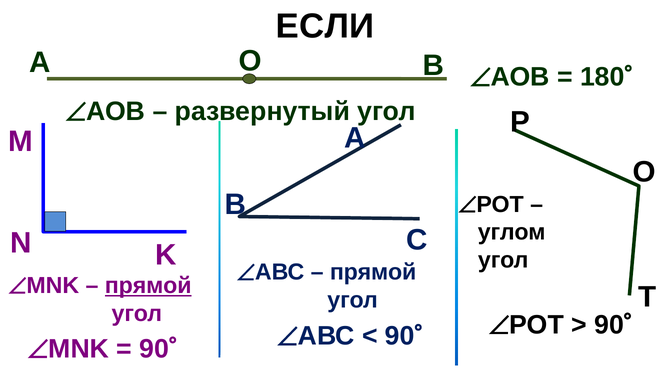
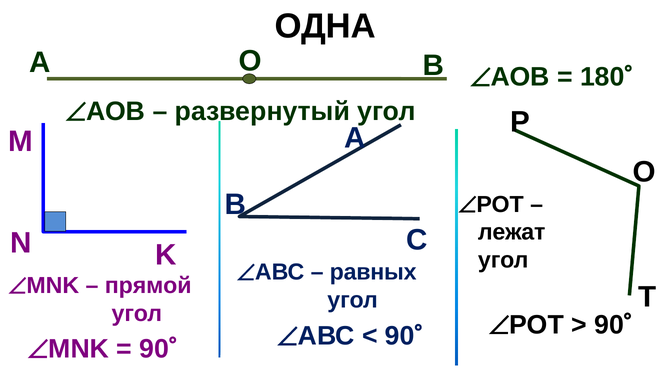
ЕСЛИ: ЕСЛИ -> ОДНА (325, 26)
углом: углом -> лежат (512, 232)
прямой: прямой -> равных (373, 272)
прямой underline: present -> none (148, 285)
